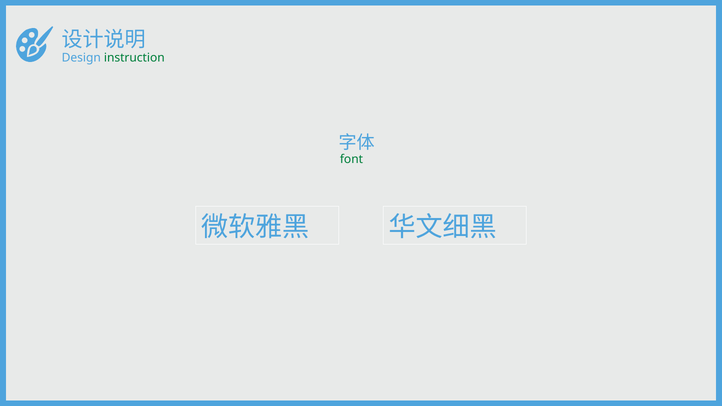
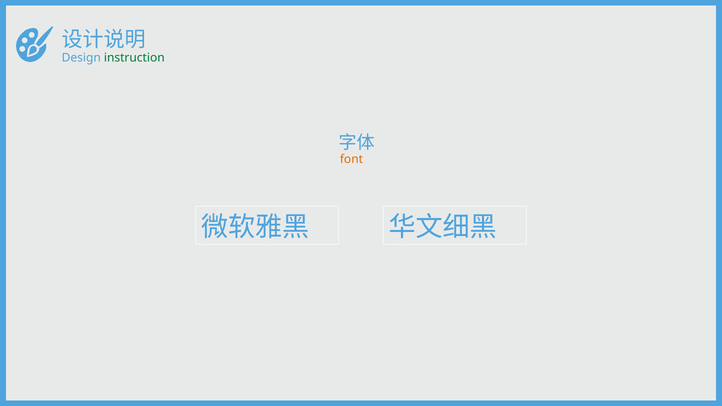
font colour: green -> orange (351, 159)
